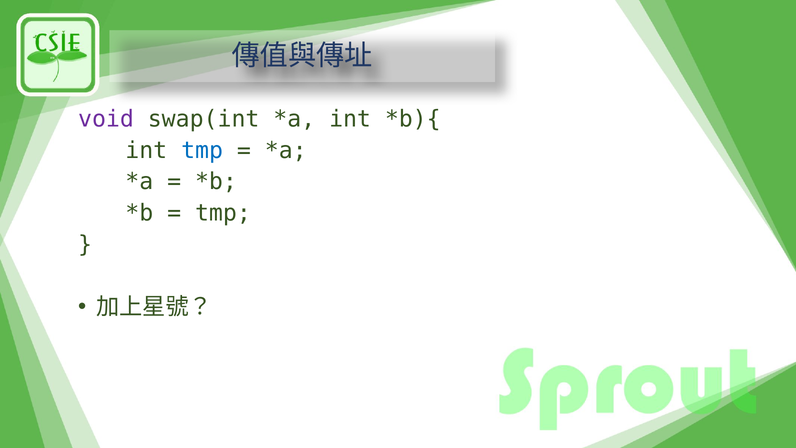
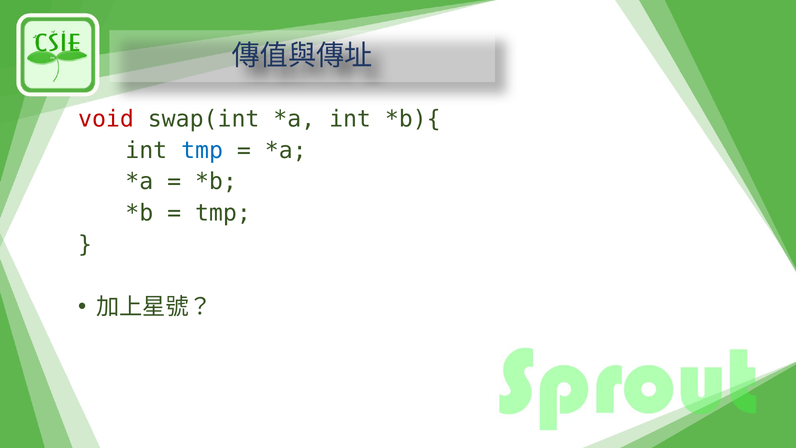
void colour: purple -> red (106, 119)
